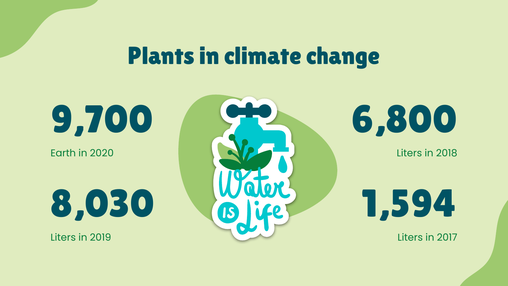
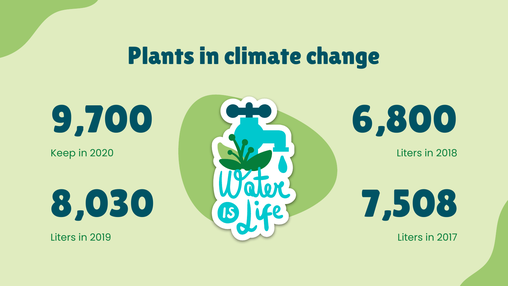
Earth: Earth -> Keep (63, 153)
1,594: 1,594 -> 7,508 (410, 204)
